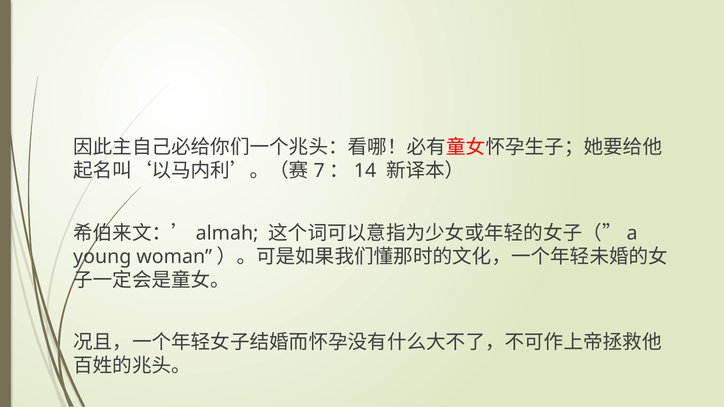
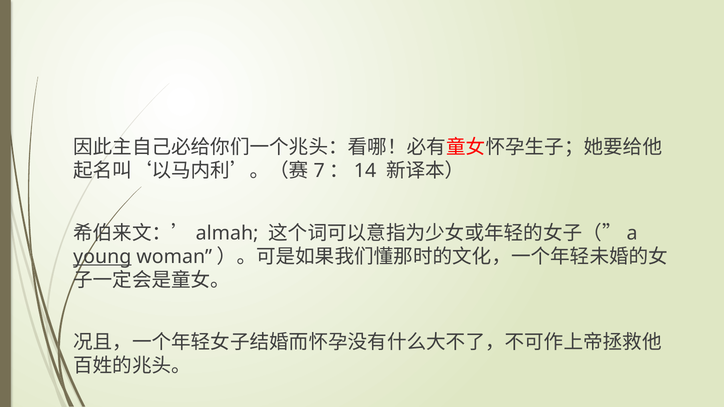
young underline: none -> present (102, 257)
